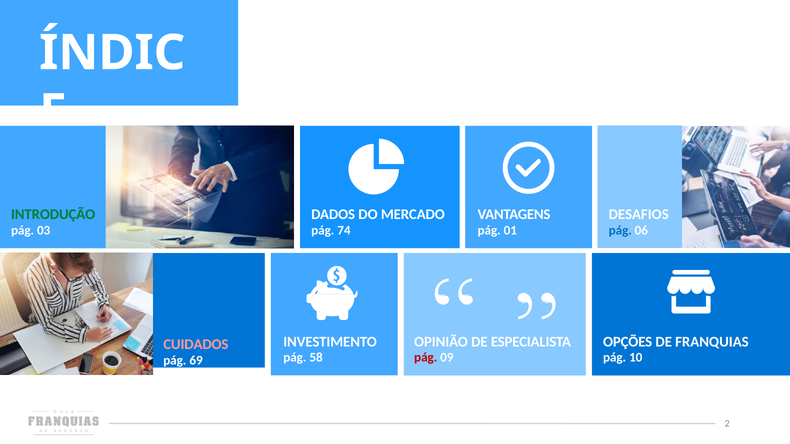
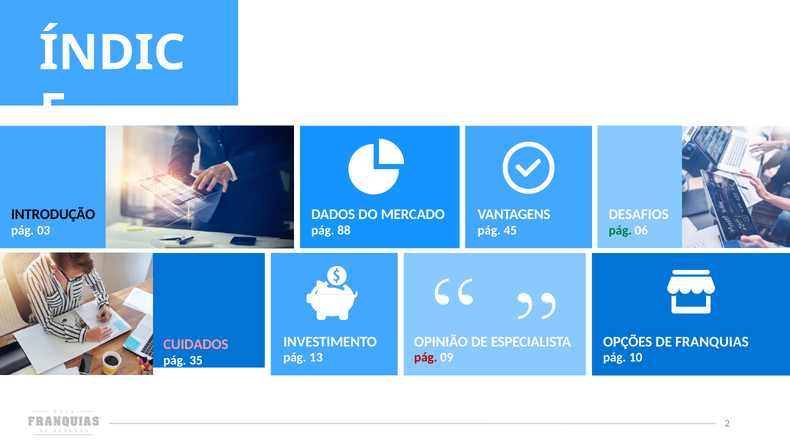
INTRODUÇÃO colour: green -> black (53, 215)
74: 74 -> 88 (344, 231)
01: 01 -> 45 (510, 231)
pág colour: blue -> green (620, 231)
58: 58 -> 13 (316, 358)
69: 69 -> 35 (196, 361)
